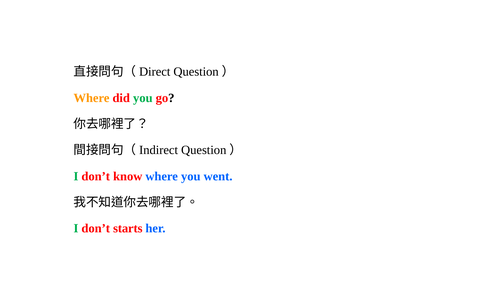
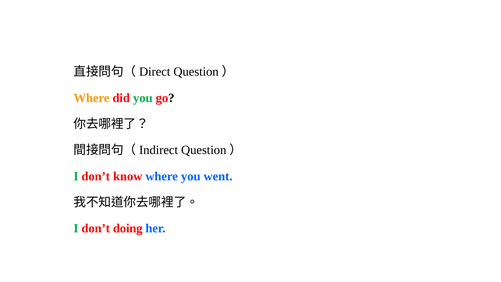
starts: starts -> doing (128, 228)
